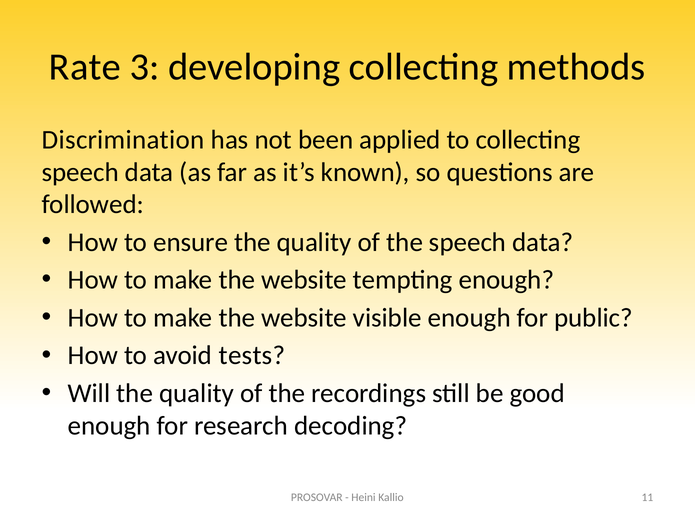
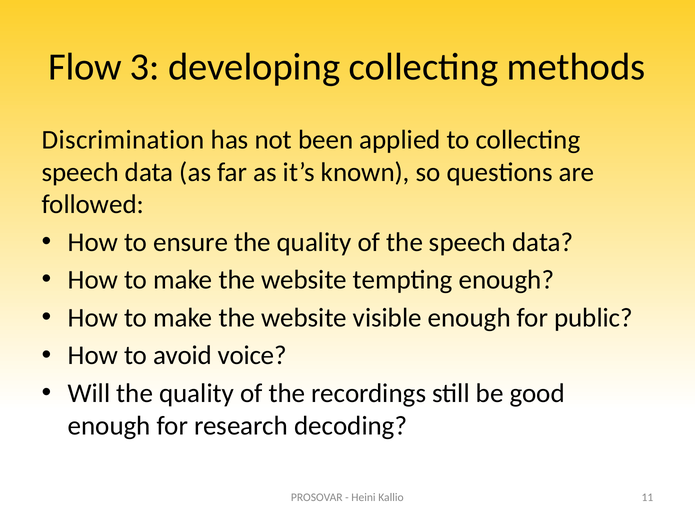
Rate: Rate -> Flow (85, 67)
tests: tests -> voice (252, 356)
